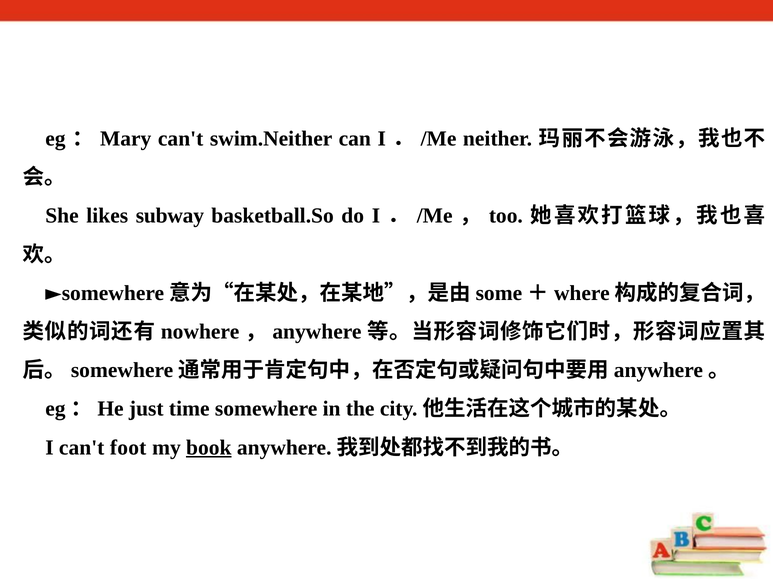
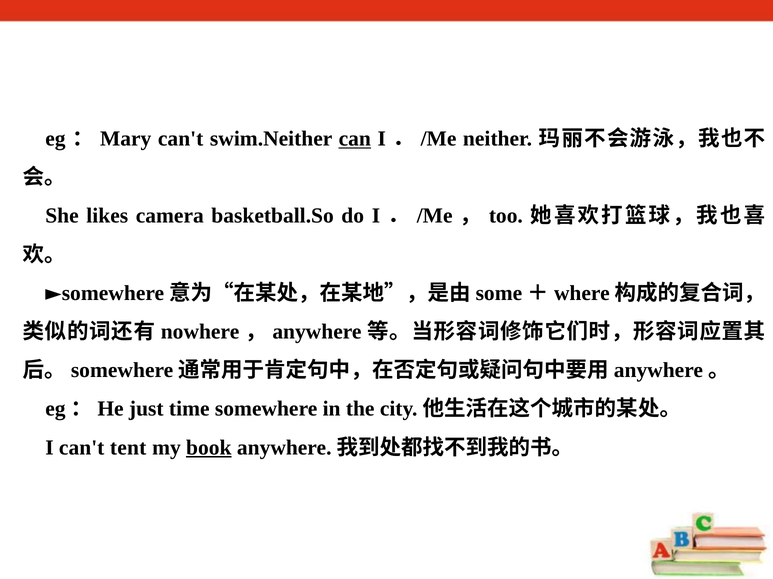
can underline: none -> present (355, 139)
subway: subway -> camera (170, 216)
foot: foot -> tent (128, 448)
